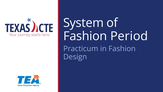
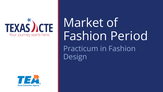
System: System -> Market (83, 23)
